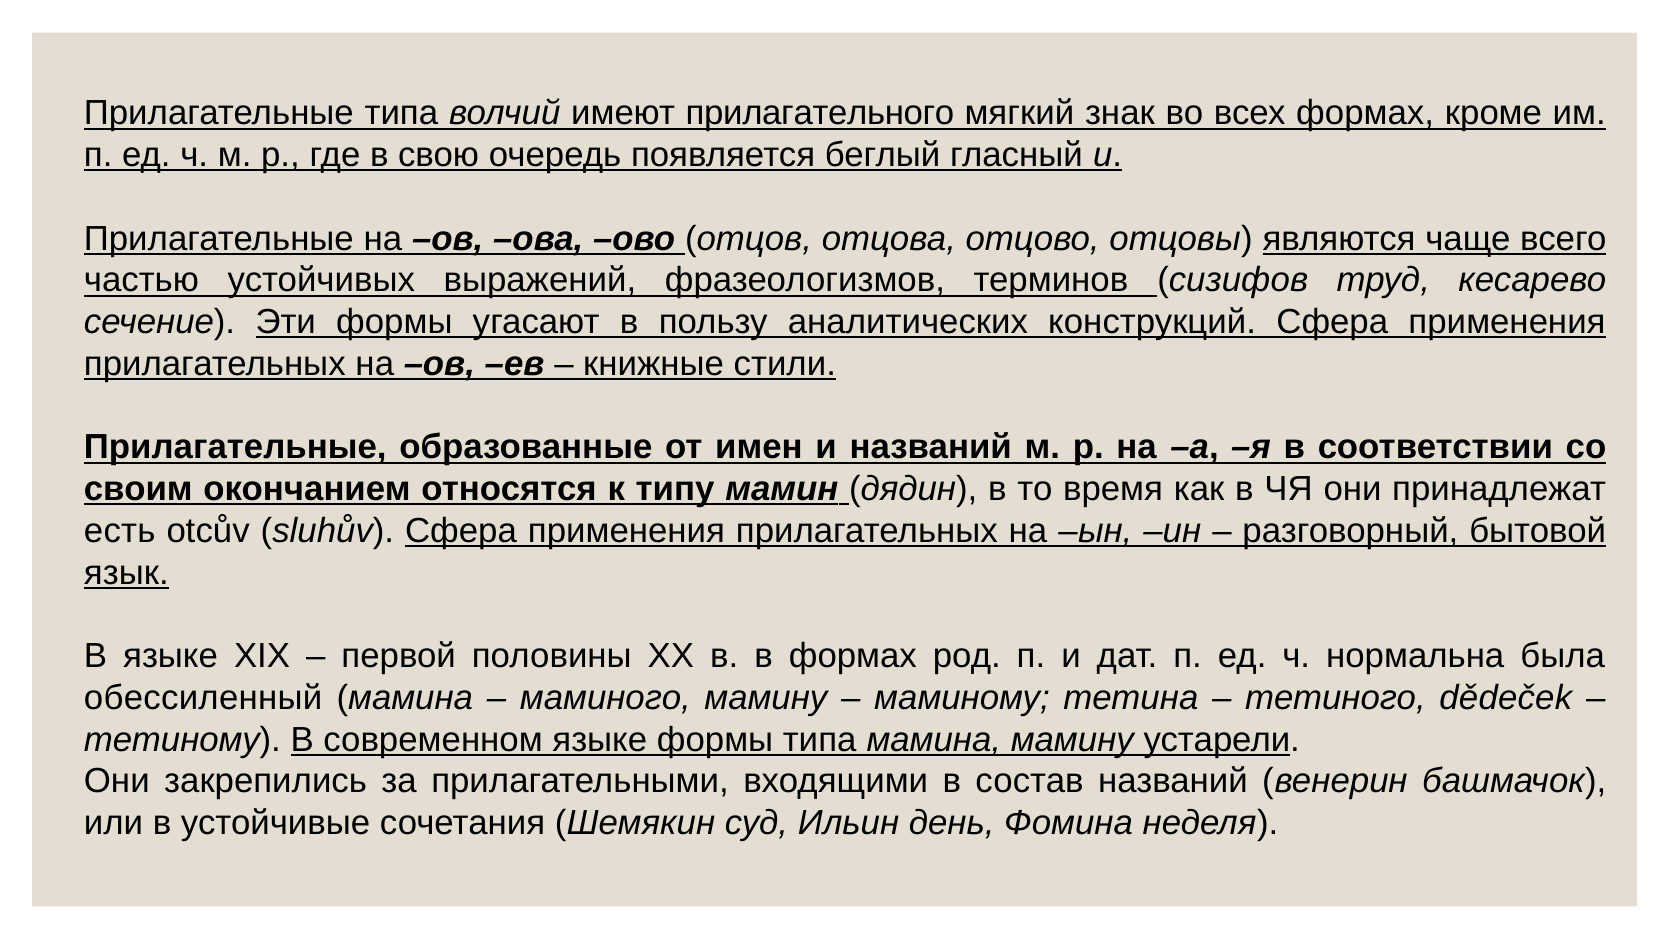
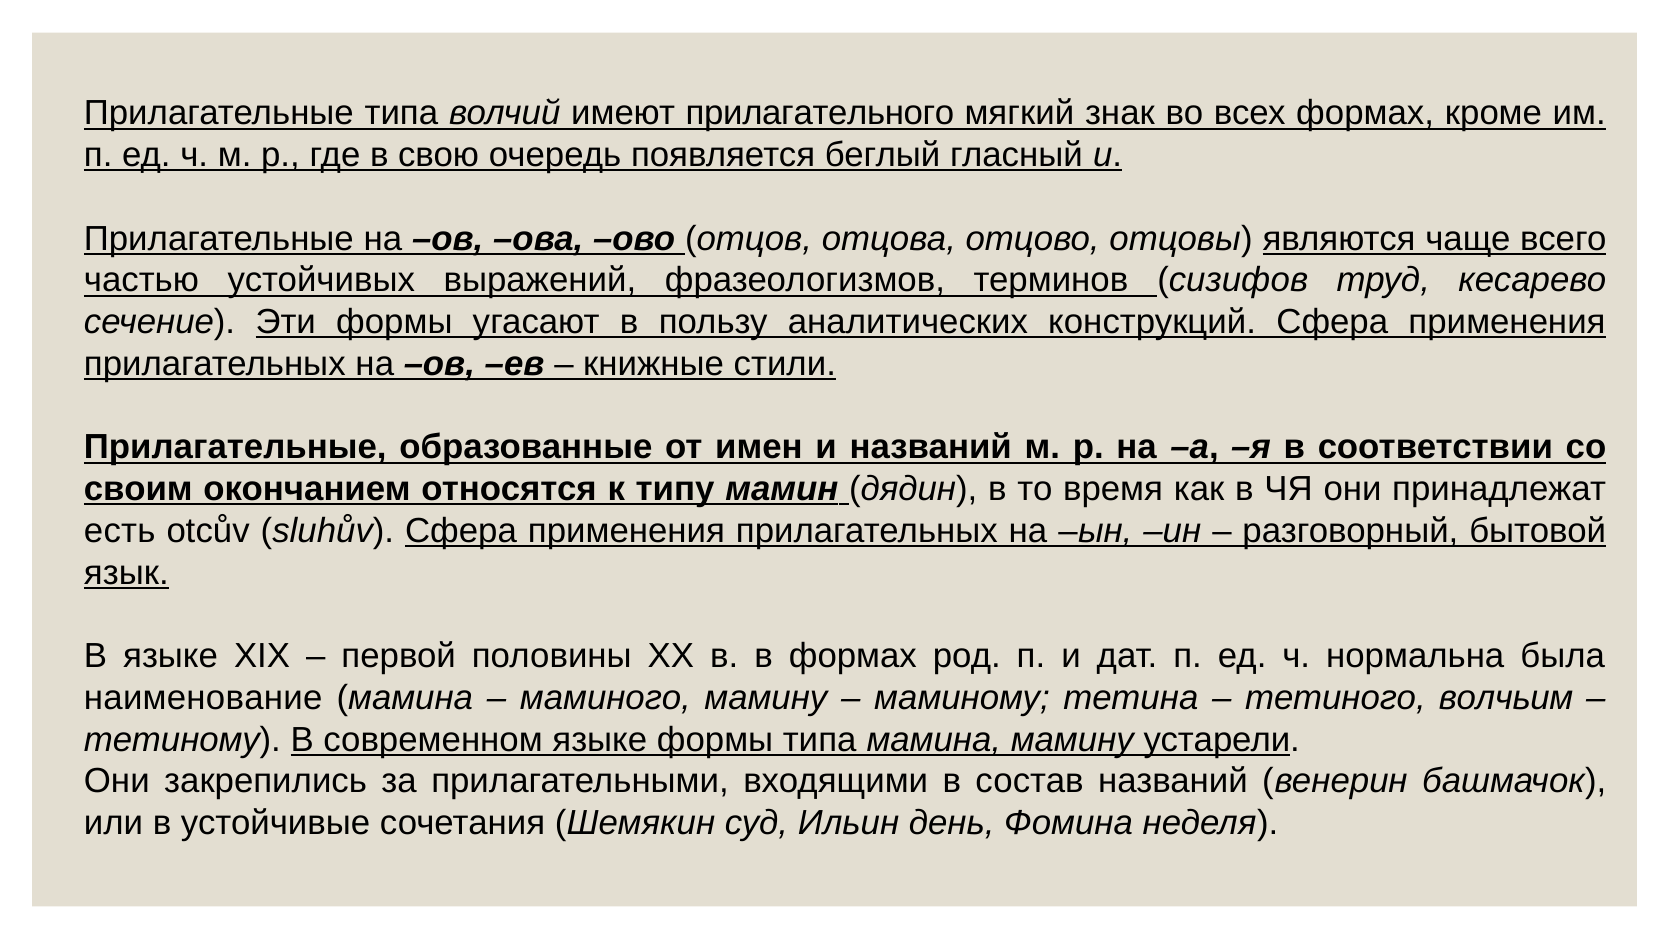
обессиленный: обессиленный -> наименование (203, 698)
dědeček: dědeček -> волчьим (1506, 698)
